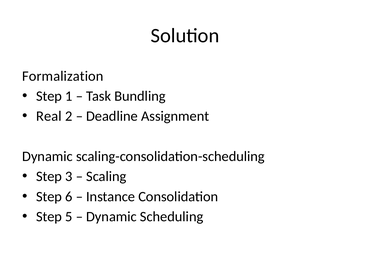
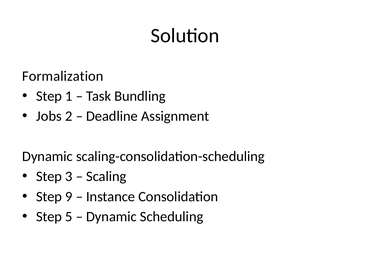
Real: Real -> Jobs (49, 116)
6: 6 -> 9 (69, 197)
